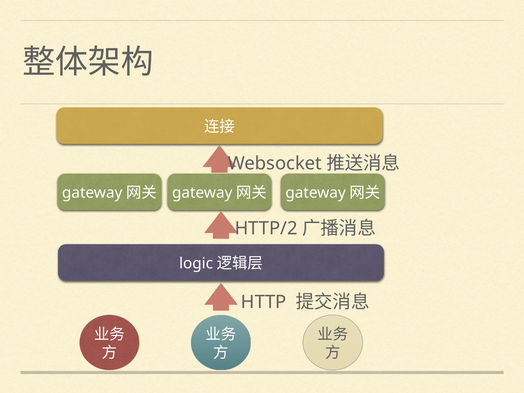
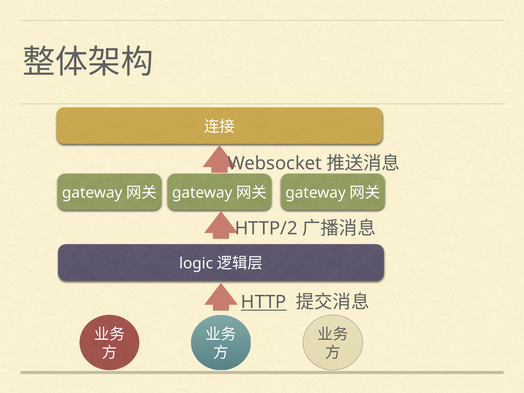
HTTP underline: none -> present (264, 302)
